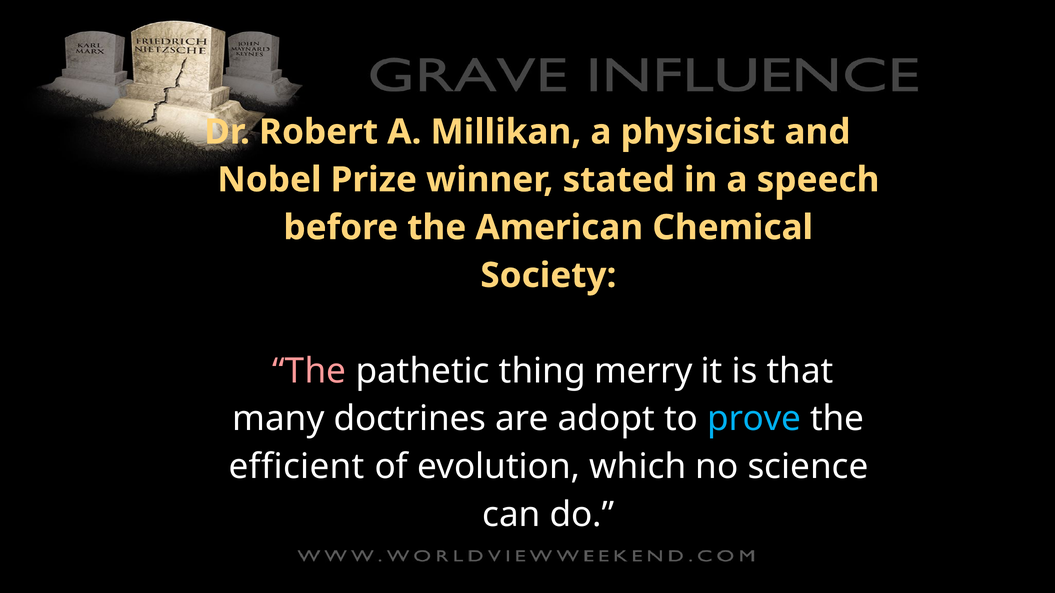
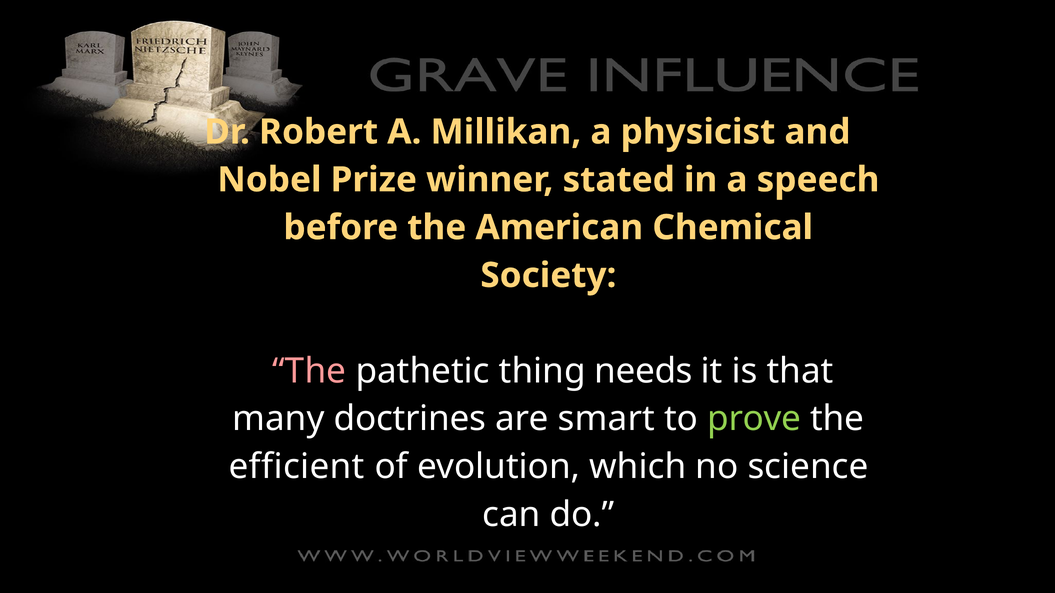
merry: merry -> needs (643, 371)
adopt: adopt -> smart (606, 419)
prove colour: light blue -> light green (754, 419)
